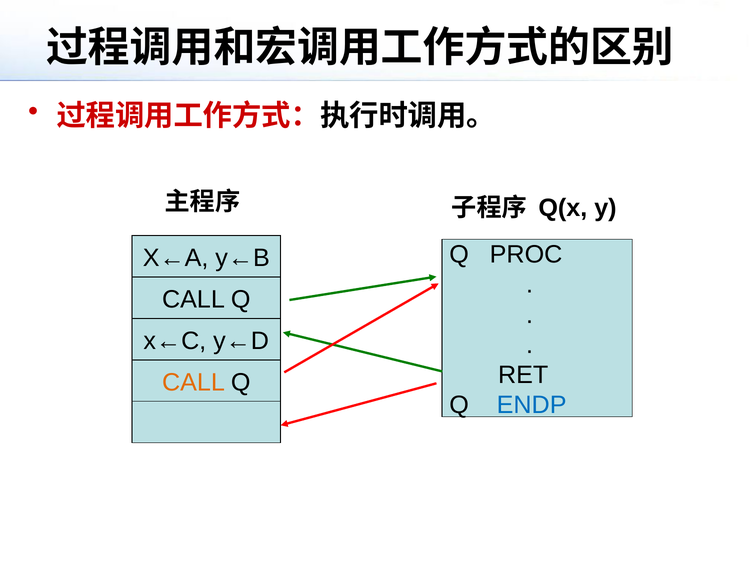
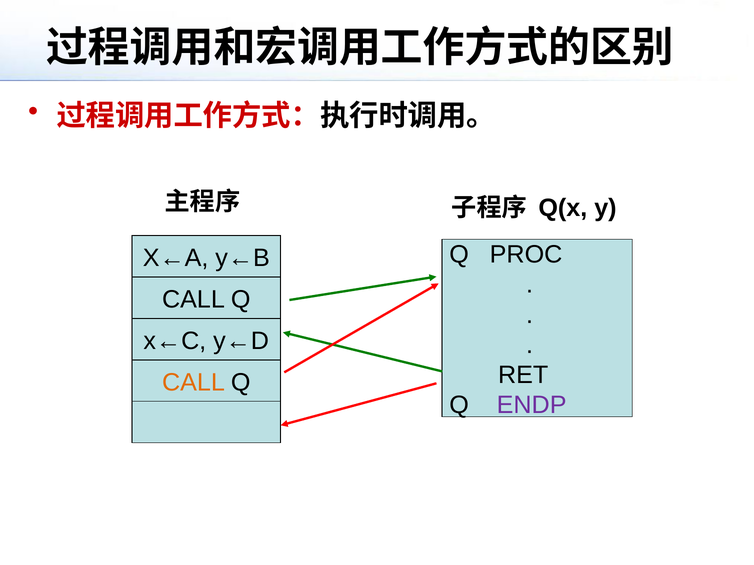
ENDP colour: blue -> purple (532, 406)
